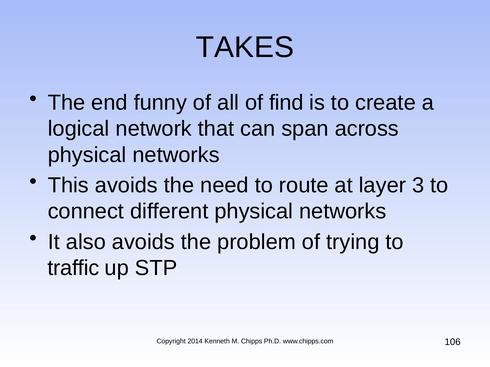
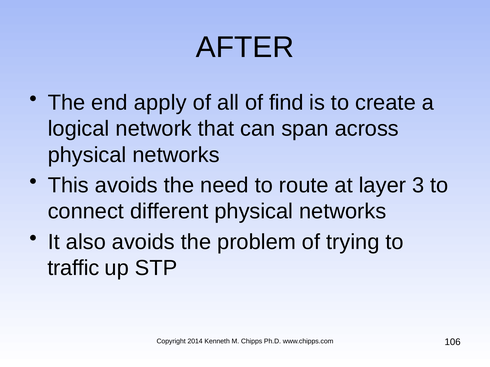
TAKES: TAKES -> AFTER (245, 47)
funny: funny -> apply (160, 103)
